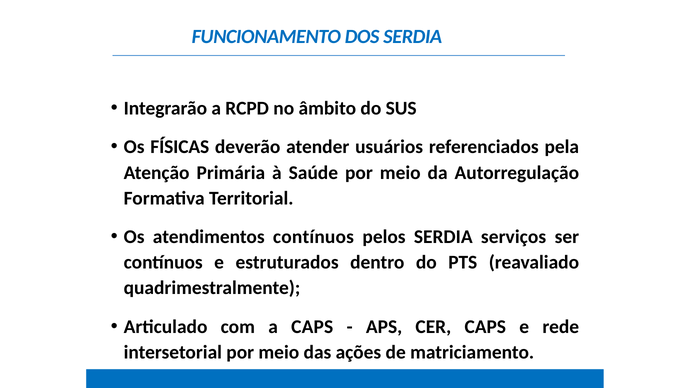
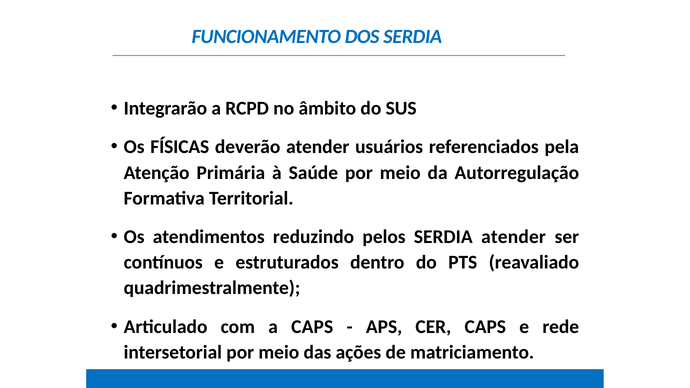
atendimentos contínuos: contínuos -> reduzindo (314, 237)
SERDIA serviços: serviços -> atender (514, 237)
